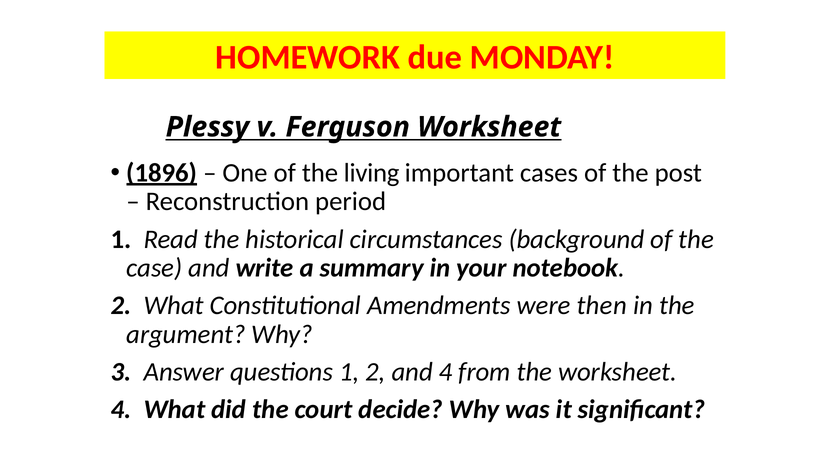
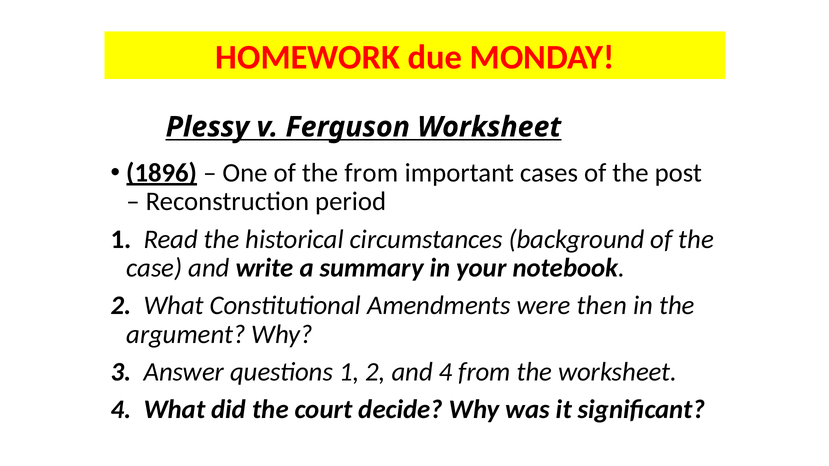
the living: living -> from (371, 173)
